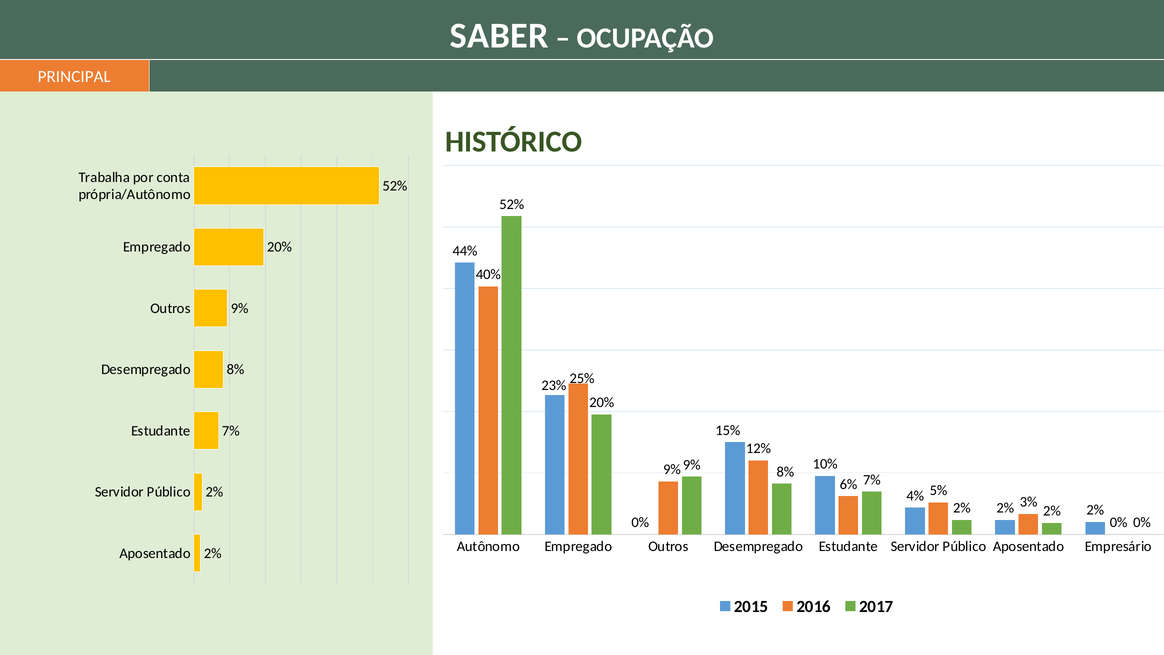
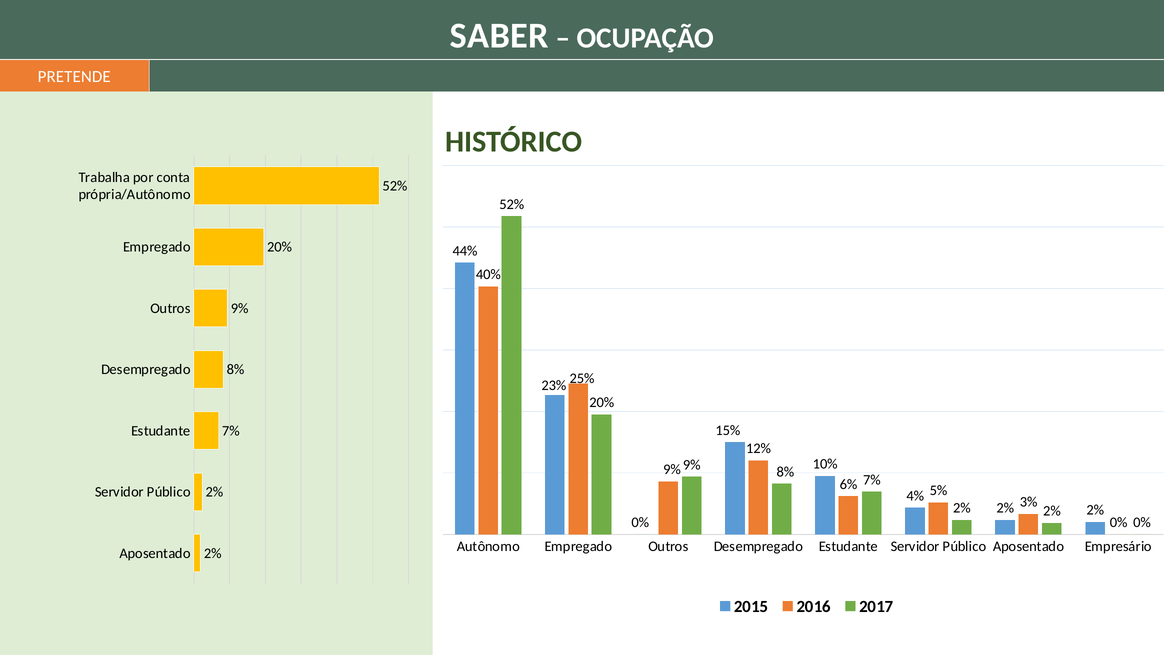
PRINCIPAL: PRINCIPAL -> PRETENDE (74, 77)
